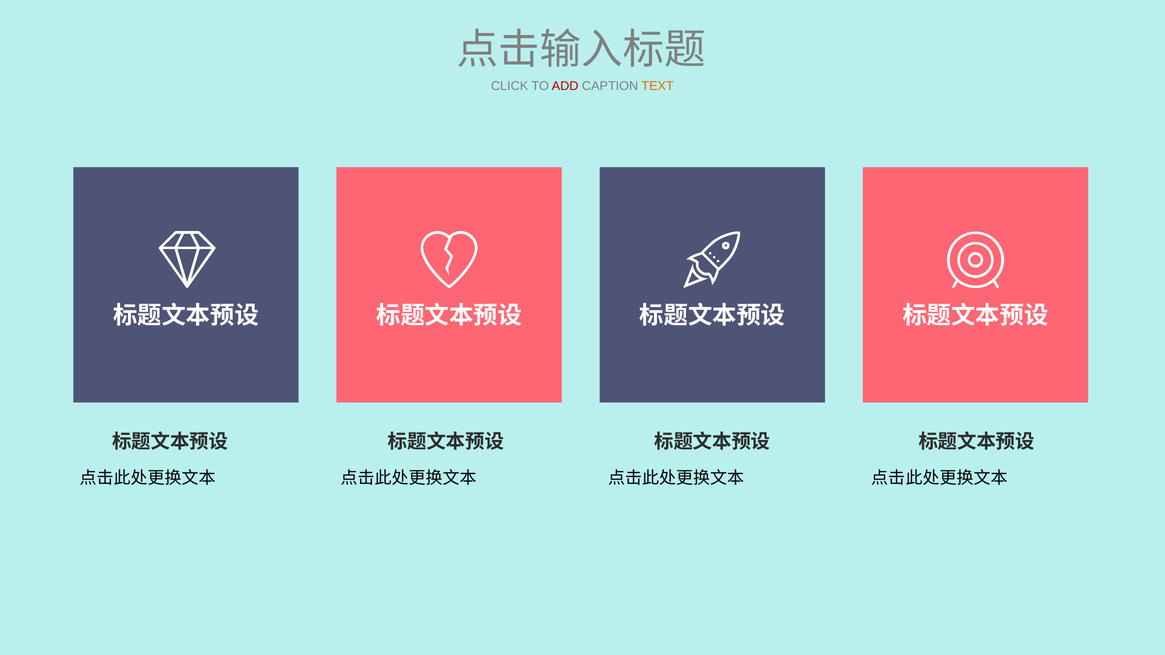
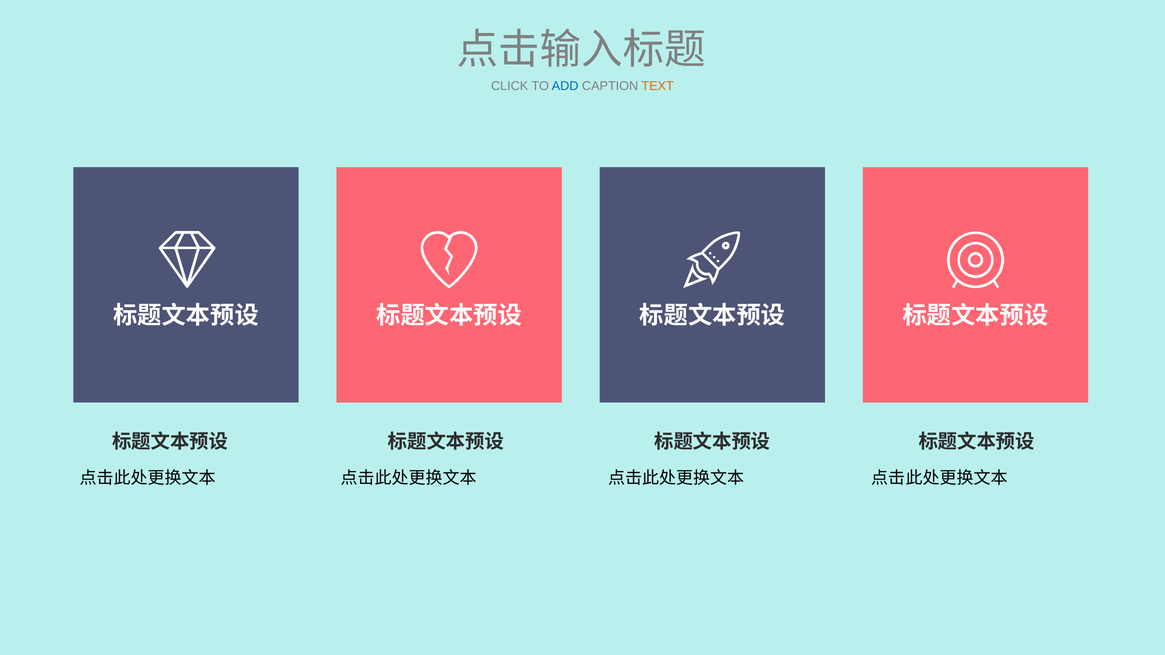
ADD colour: red -> blue (565, 86)
